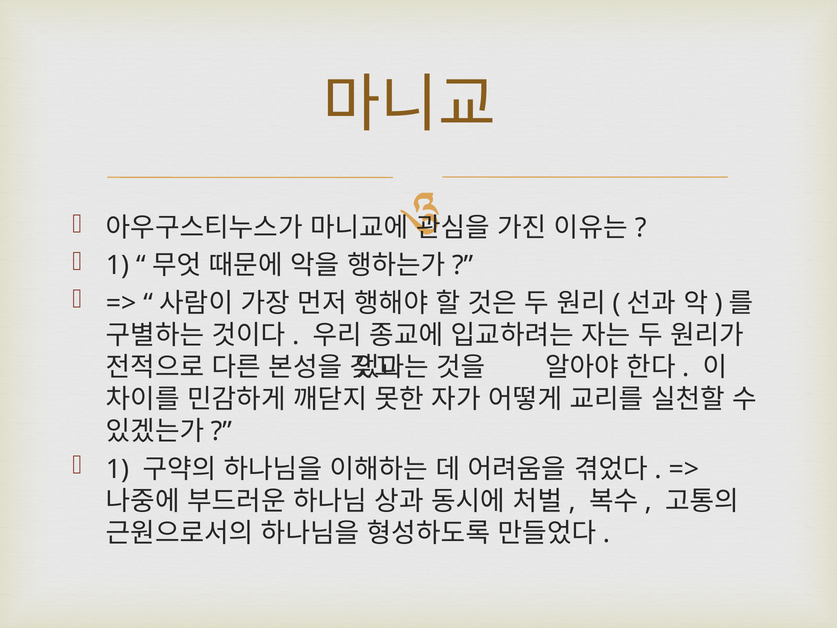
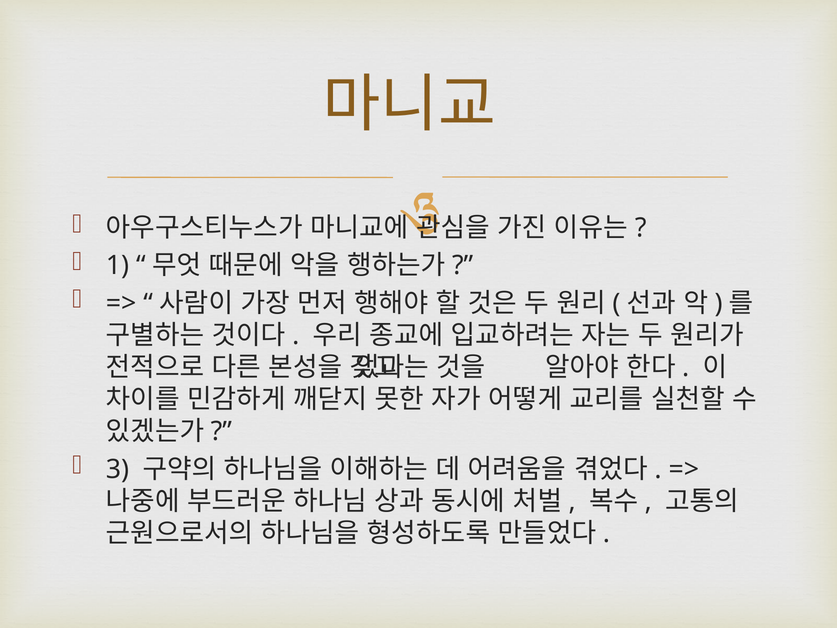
1: 1 -> 3 (117, 469)
